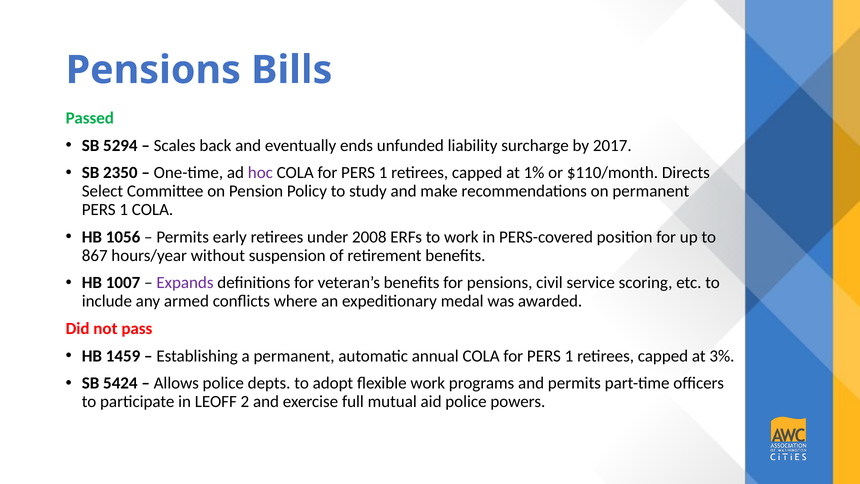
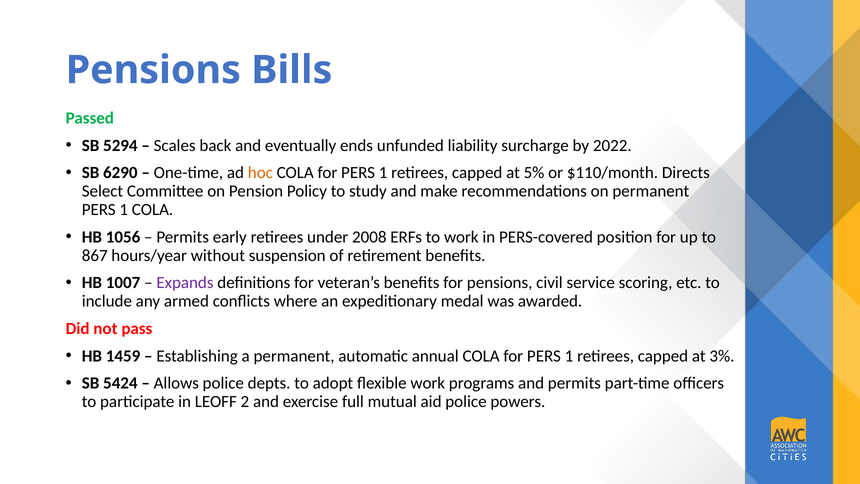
2017: 2017 -> 2022 (612, 145)
2350: 2350 -> 6290 (120, 173)
hoc colour: purple -> orange (260, 173)
1%: 1% -> 5% (534, 173)
